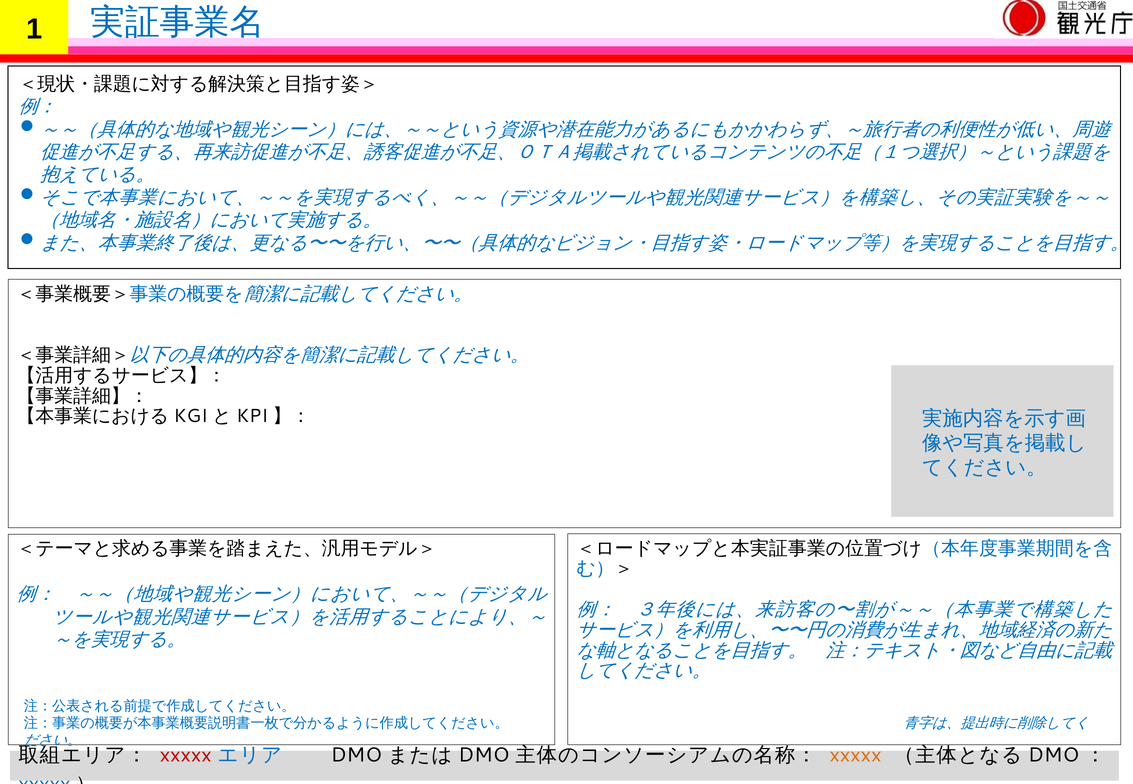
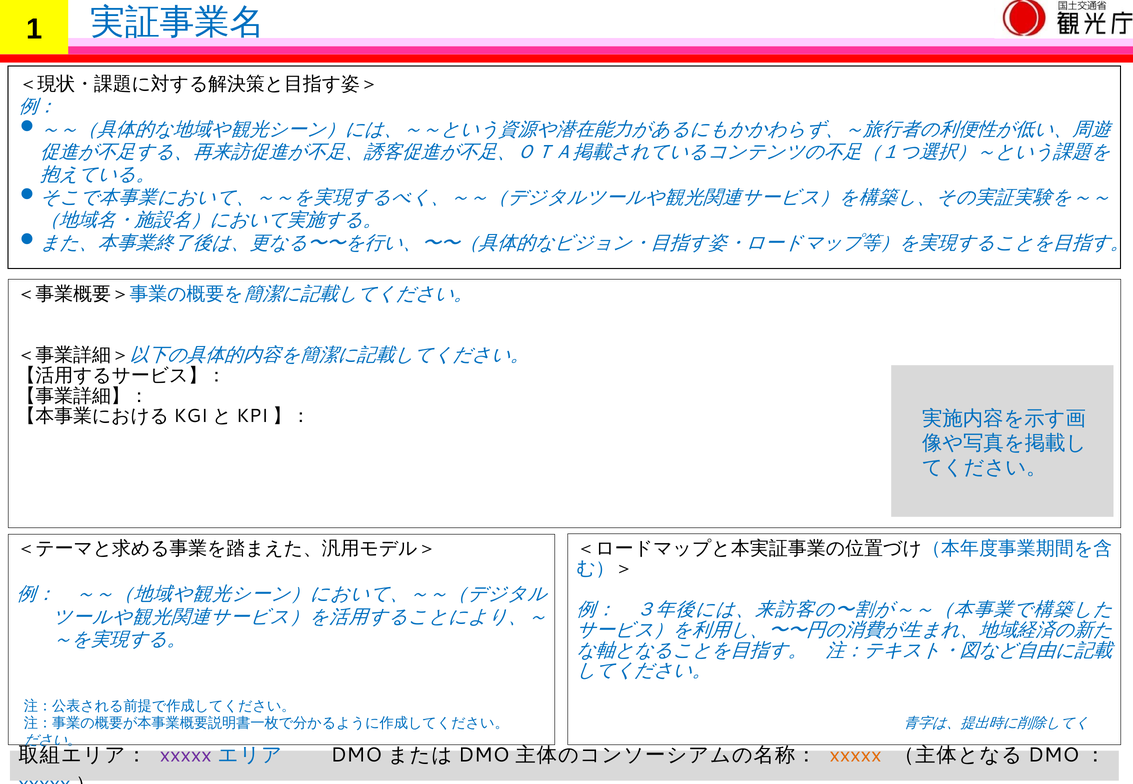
xxxxx colour: red -> purple (186, 755)
